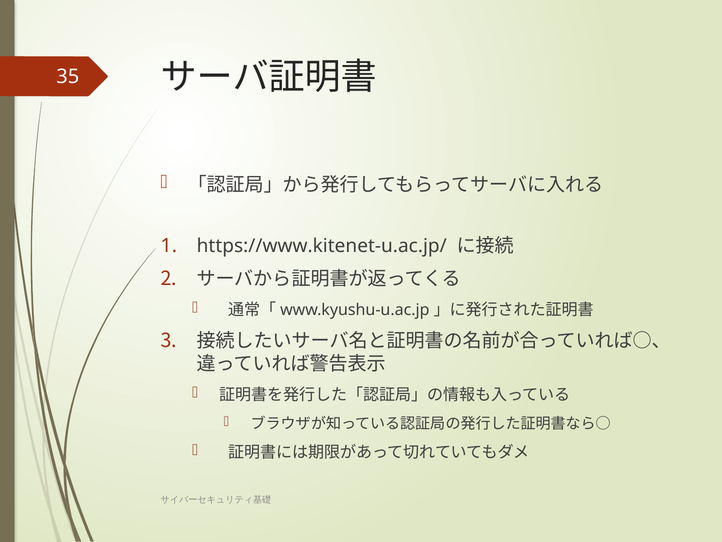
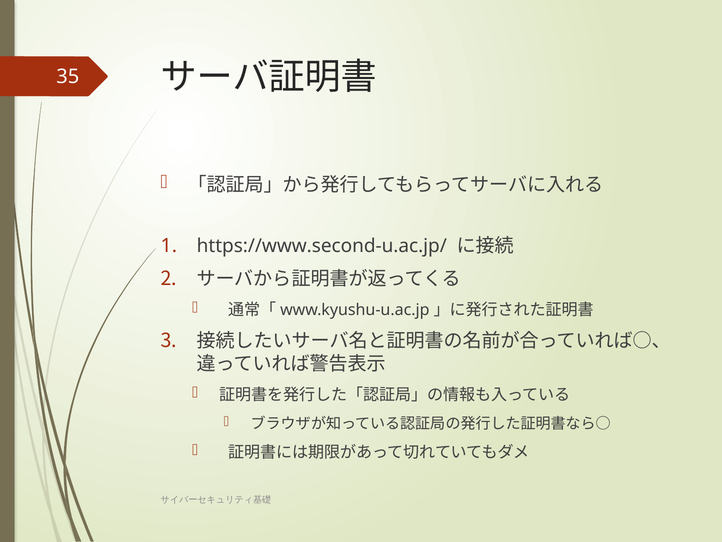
https://www.kitenet-u.ac.jp/: https://www.kitenet-u.ac.jp/ -> https://www.second-u.ac.jp/ (322, 246)
